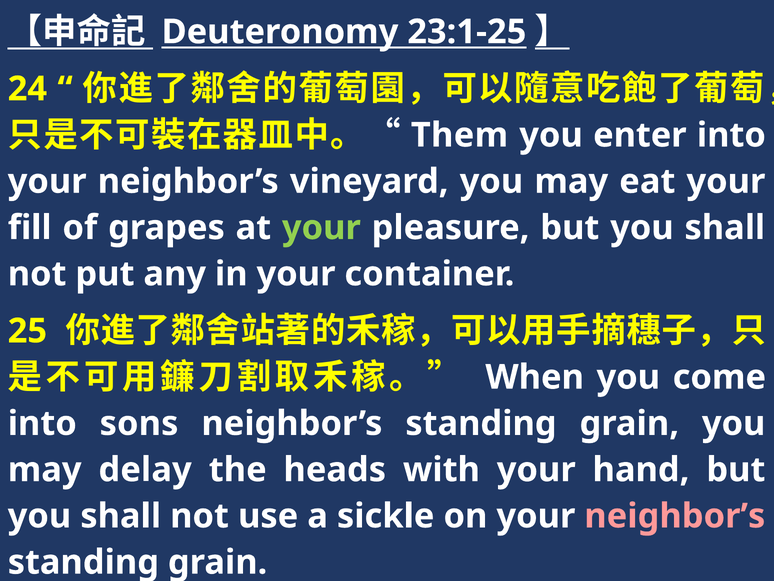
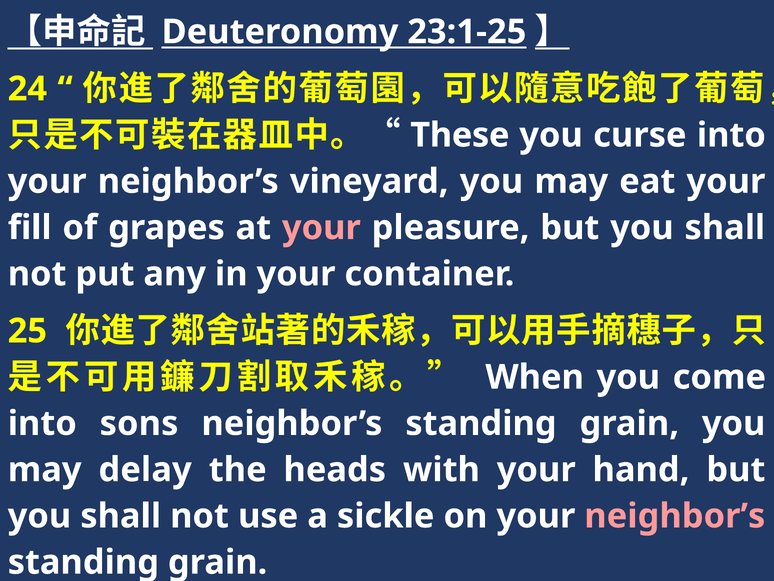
Them: Them -> These (460, 135)
enter: enter -> curse (640, 135)
your colour: light green -> pink (321, 228)
